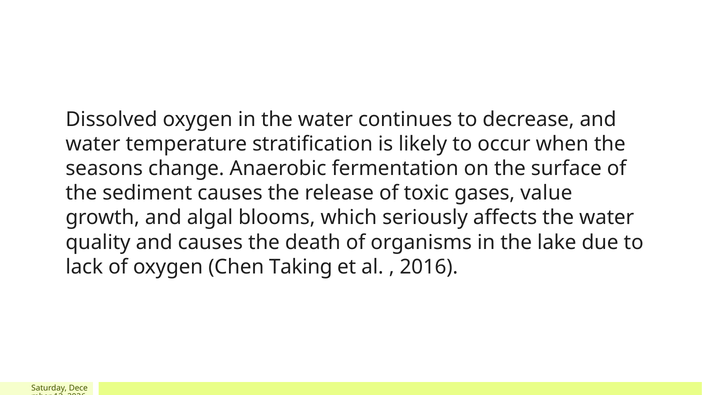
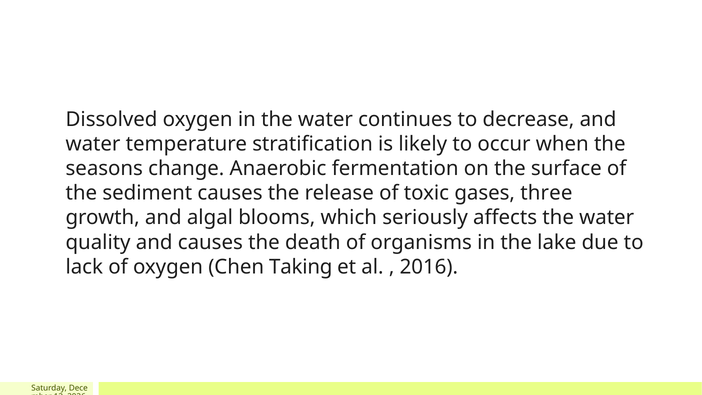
value: value -> three (546, 193)
